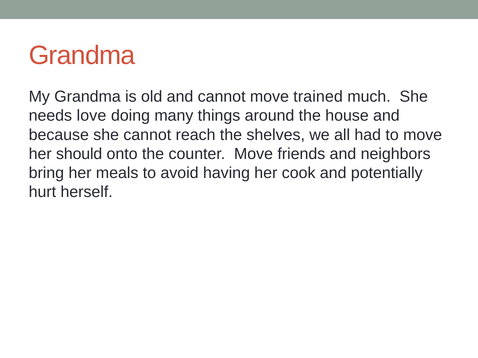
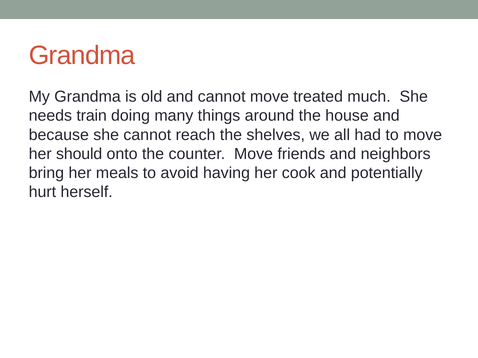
trained: trained -> treated (318, 97)
love: love -> train (92, 116)
